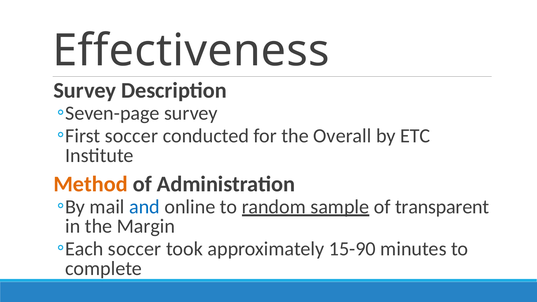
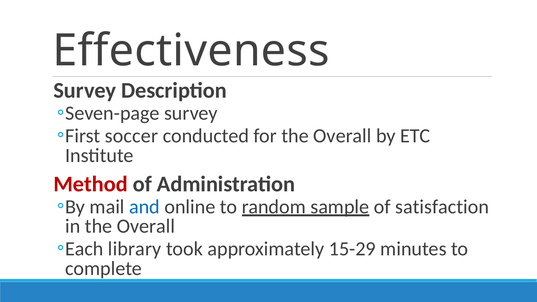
Method colour: orange -> red (91, 184)
transparent: transparent -> satisfaction (442, 207)
in the Margin: Margin -> Overall (146, 226)
Each soccer: soccer -> library (135, 249)
15-90: 15-90 -> 15-29 (352, 249)
